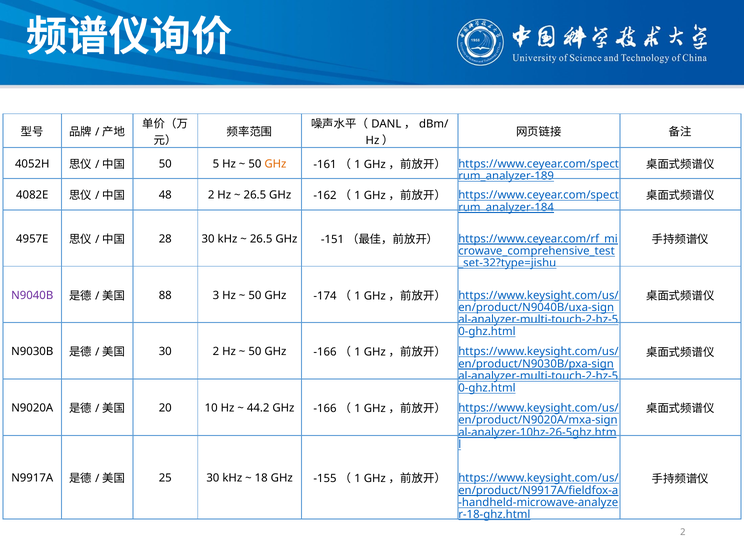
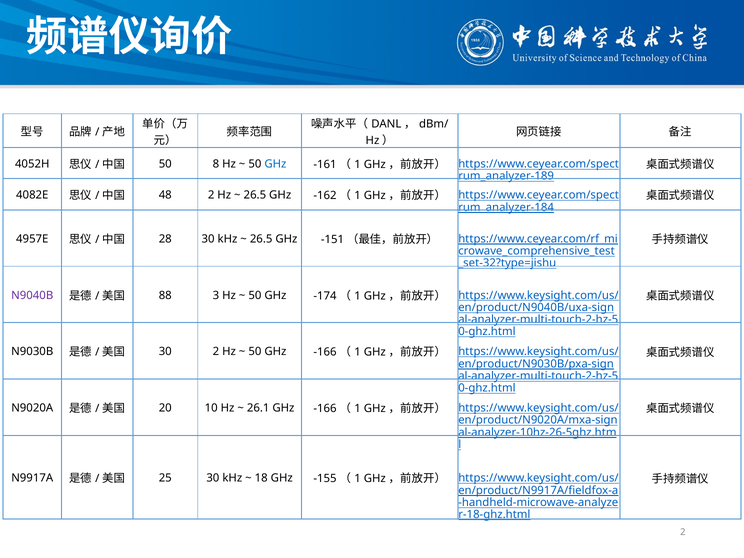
5: 5 -> 8 (216, 164)
GHz colour: orange -> blue (275, 164)
44.2: 44.2 -> 26.1 (258, 408)
